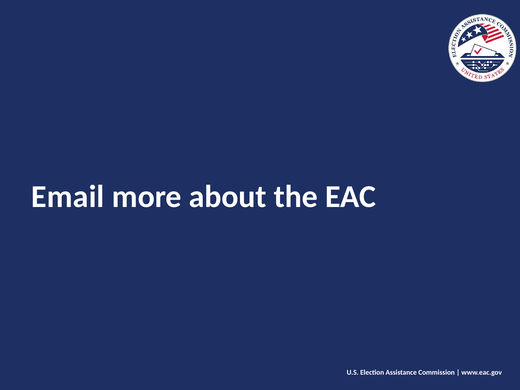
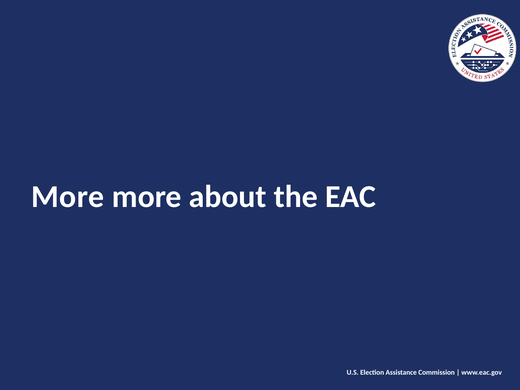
Email: Email -> More (68, 197)
